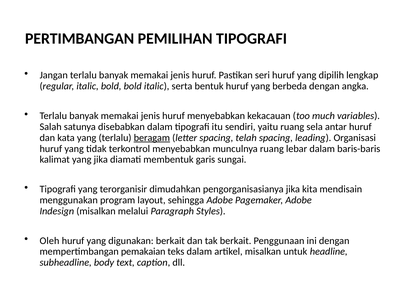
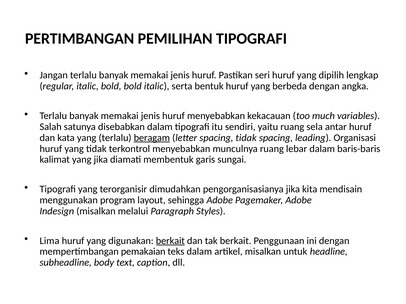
spacing telah: telah -> tidak (246, 138)
Oleh: Oleh -> Lima (49, 241)
berkait underline: none -> present (170, 241)
